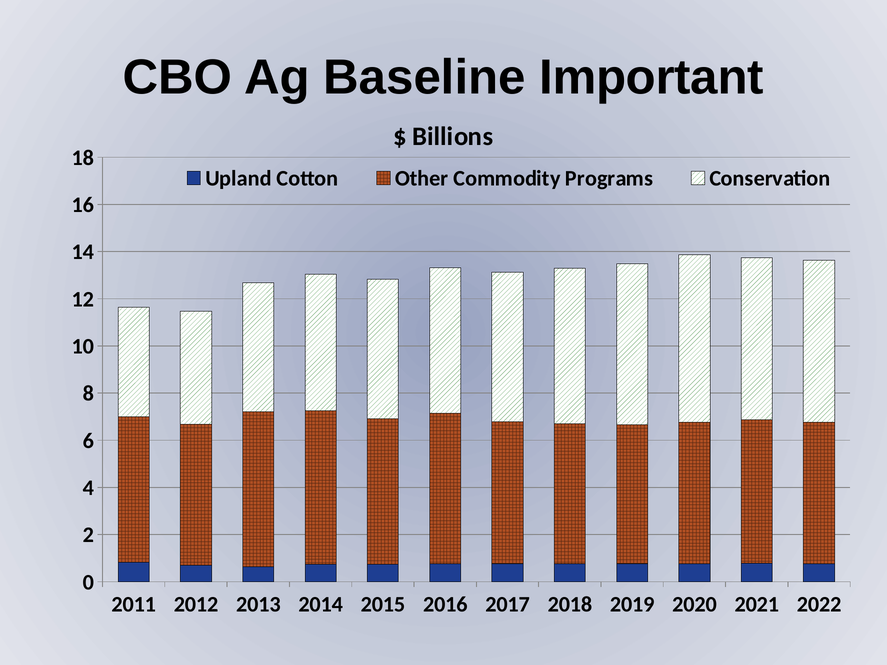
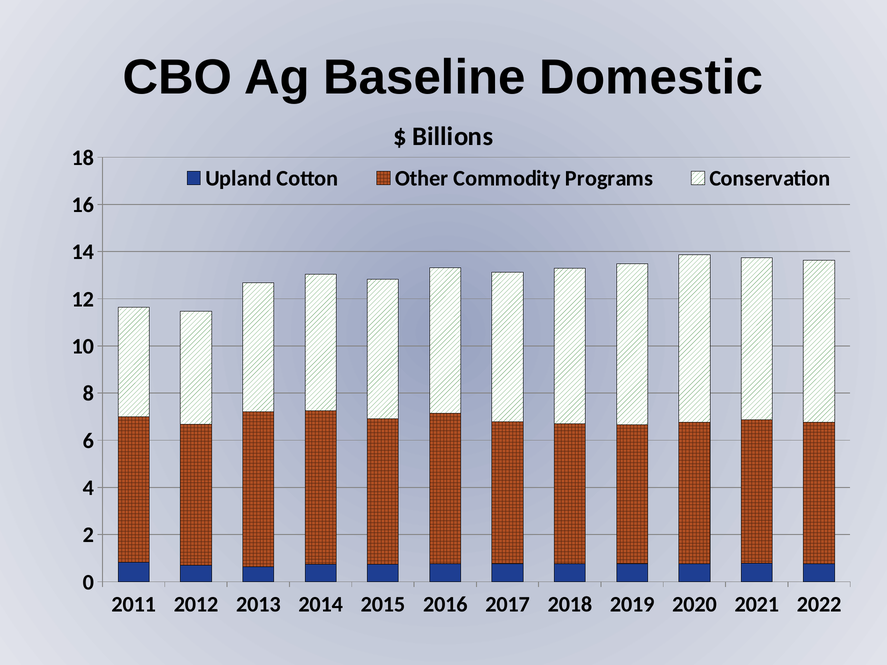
Important: Important -> Domestic (651, 77)
